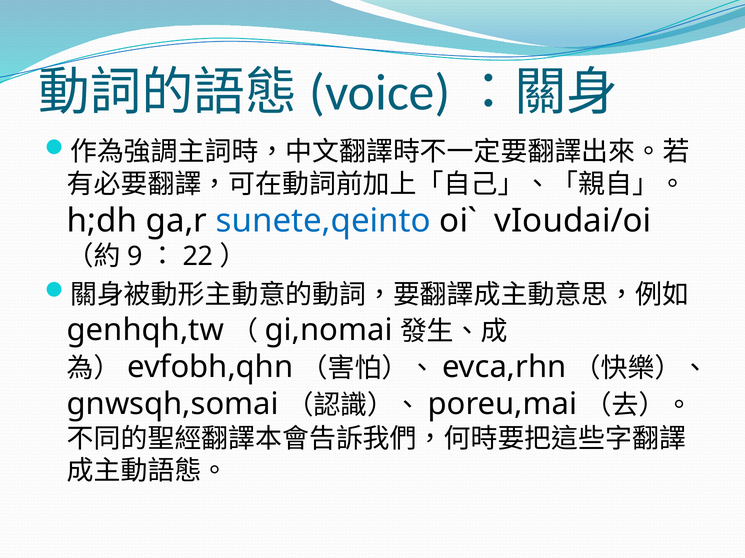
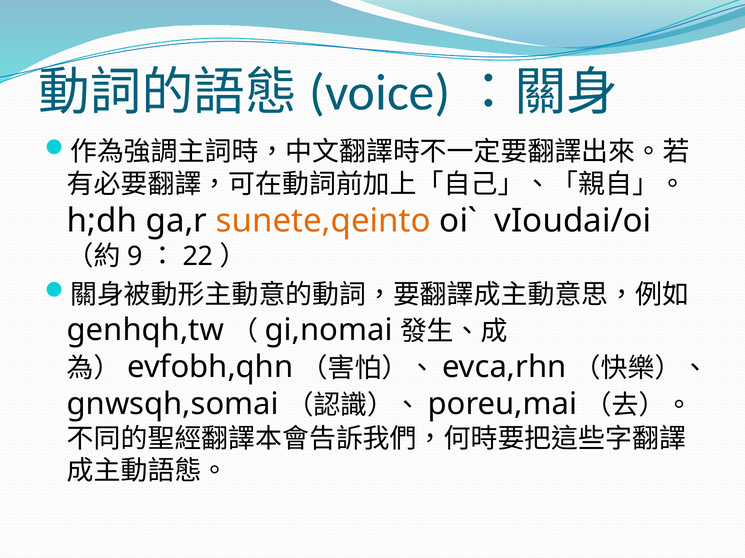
sunete,qeinto colour: blue -> orange (323, 221)
